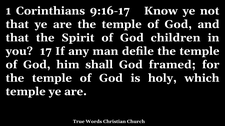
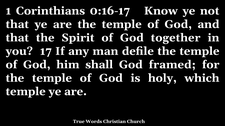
9:16-17: 9:16-17 -> 0:16-17 (110, 11)
children: children -> together (176, 38)
